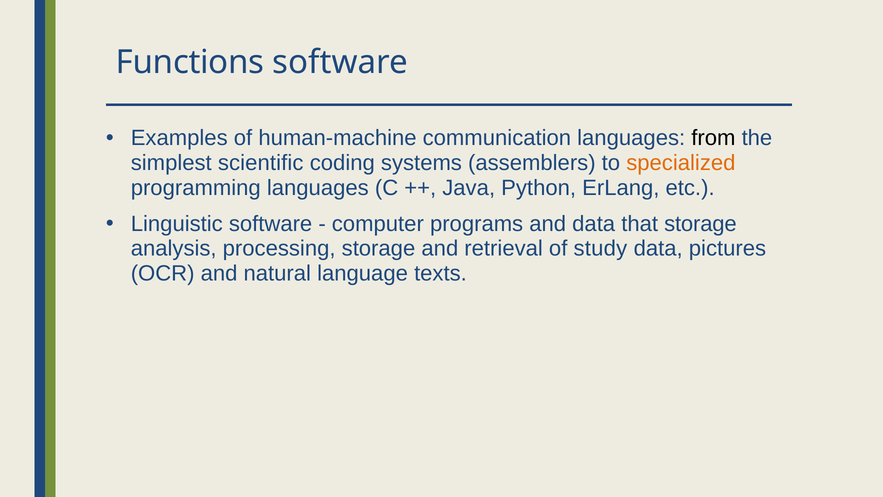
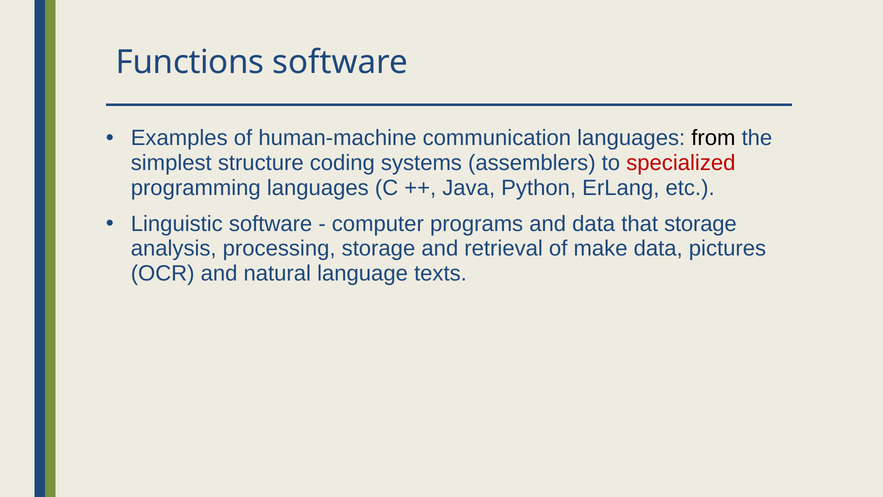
scientific: scientific -> structure (261, 163)
specialized colour: orange -> red (681, 163)
study: study -> make (601, 248)
